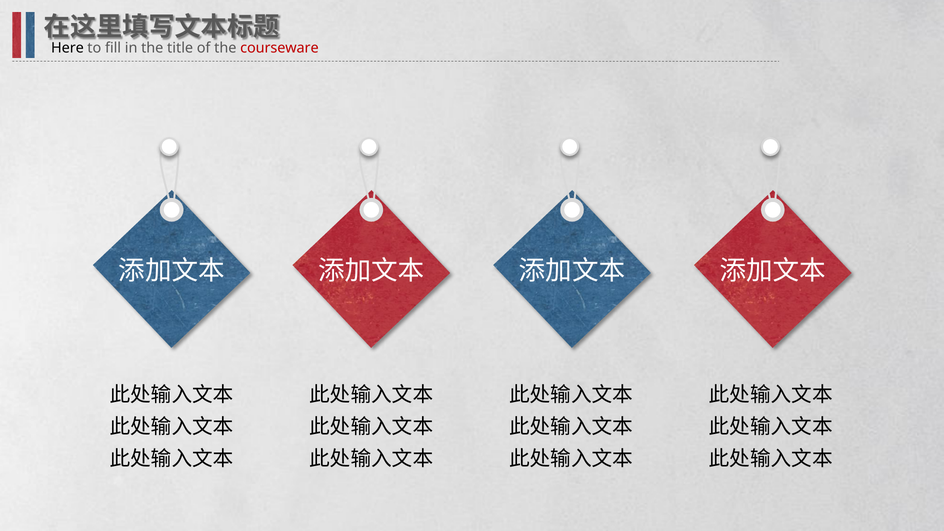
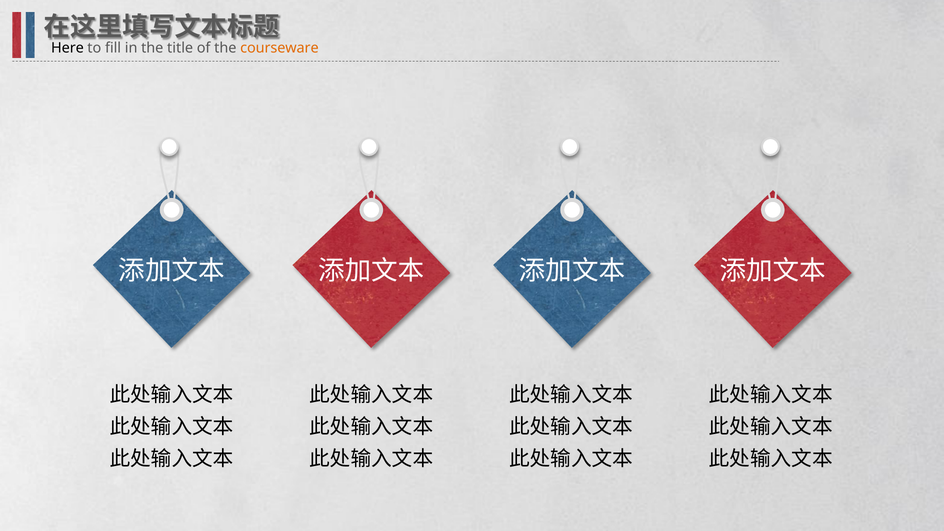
courseware colour: red -> orange (279, 48)
